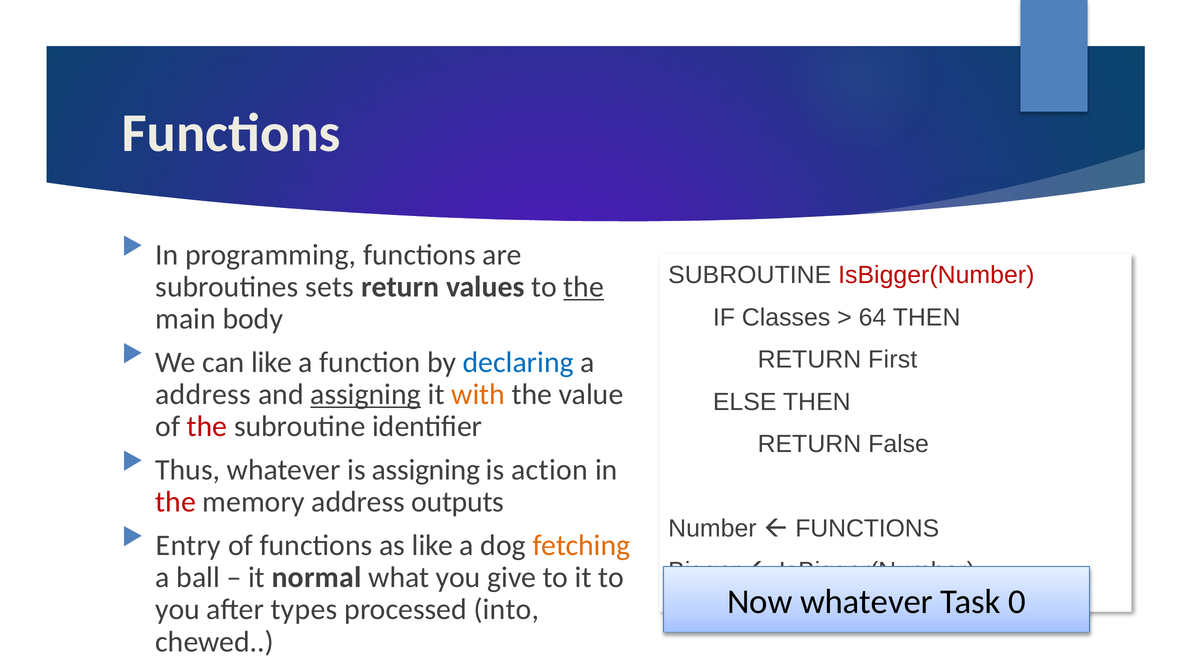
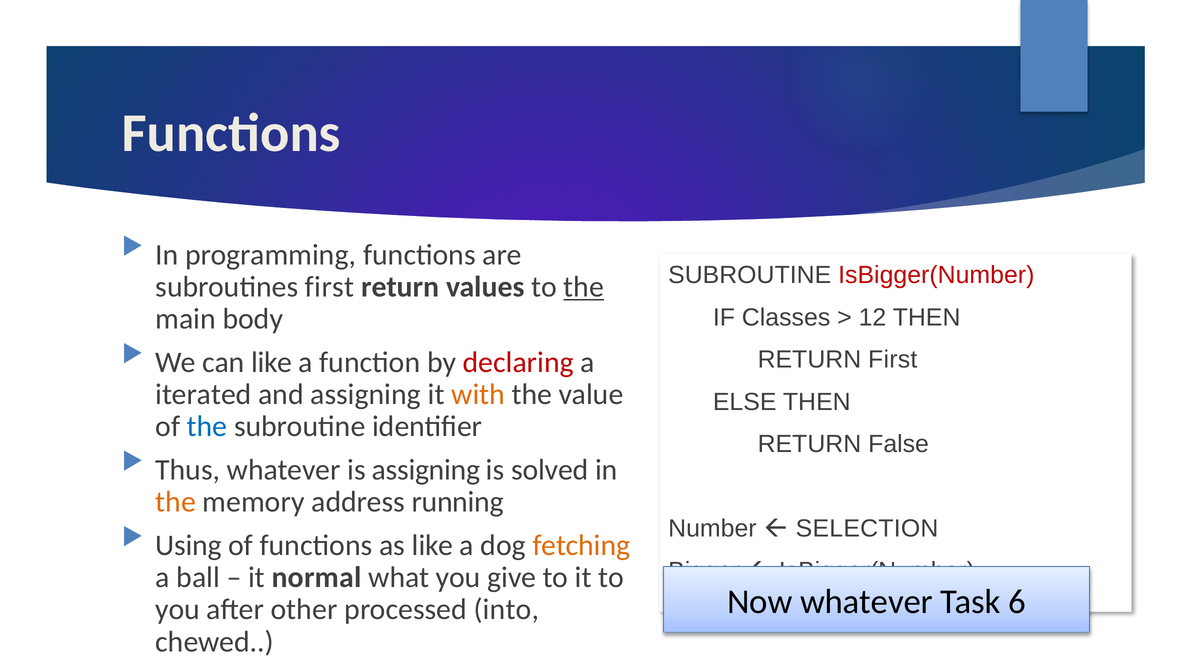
subroutines sets: sets -> first (330, 287)
64: 64 -> 12 (872, 318)
declaring colour: blue -> red (518, 363)
address: address -> iterated (203, 395)
assigning underline: present -> none (366, 395)
the colour: red -> blue (207, 427)
action: action -> solved (550, 470)
the colour: red -> orange (176, 502)
outputs: outputs -> running (458, 502)
FUNCTIONS: FUNCTIONS -> SELECTION (867, 529)
Entry: Entry -> Using (189, 546)
0: 0 -> 6 (1017, 602)
types: types -> other (304, 610)
